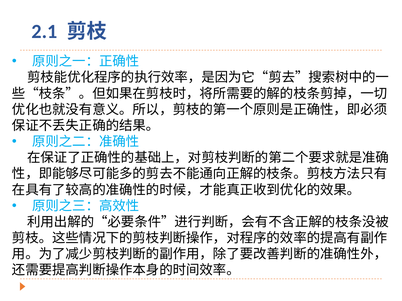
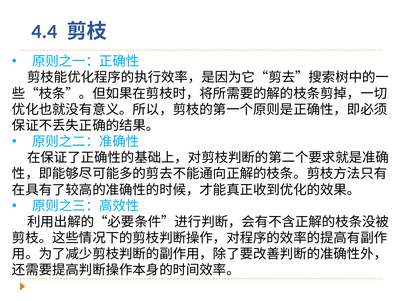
2.1: 2.1 -> 4.4 (44, 32)
